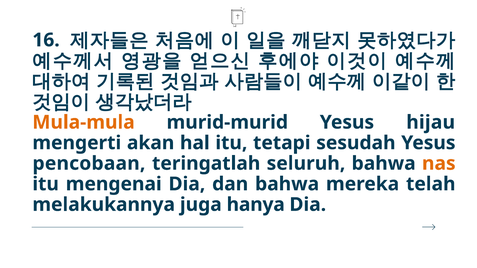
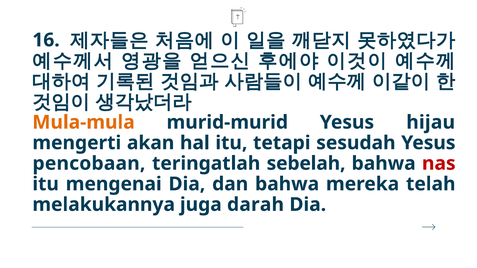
seluruh: seluruh -> sebelah (306, 164)
nas colour: orange -> red (439, 164)
hanya: hanya -> darah (255, 205)
